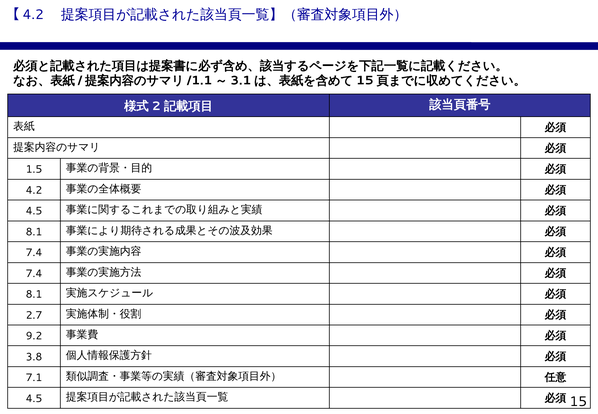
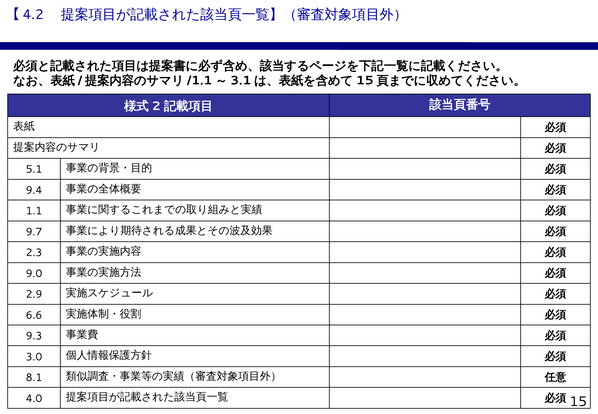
1.5: 1.5 -> 5.1 (34, 169)
4.2: 4.2 -> 9.4 (34, 190)
4.5: 4.5 -> 1.1 (34, 211)
8.1: 8.1 -> 9.7 (34, 232)
7.4: 7.4 -> 2.3 (34, 253)
7.4: 7.4 -> 9.0 (34, 274)
8.1: 8.1 -> 2.9 (34, 294)
2.7: 2.7 -> 6.6 (34, 315)
9.2: 9.2 -> 9.3 (34, 336)
3.8: 3.8 -> 3.0 (34, 357)
7.1: 7.1 -> 8.1 (34, 378)
4.5: 4.5 -> 4.0 (34, 399)
